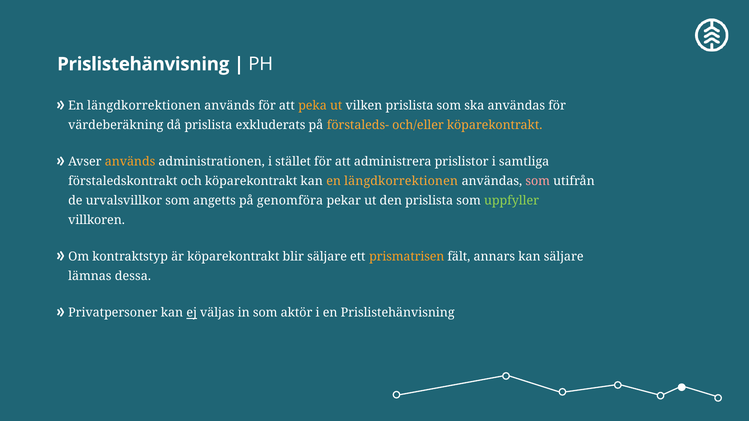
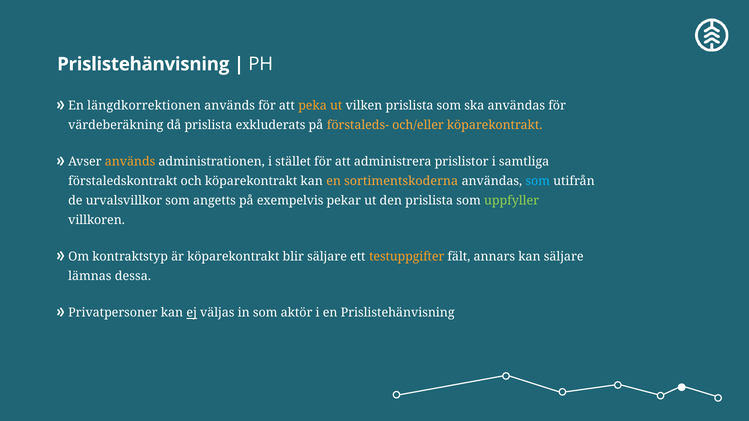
kan en längdkorrektionen: längdkorrektionen -> sortimentskoderna (401, 181)
som colour: pink -> light blue (538, 181)
genomföra: genomföra -> exempelvis (290, 201)
prismatrisen: prismatrisen -> testuppgifter (407, 257)
